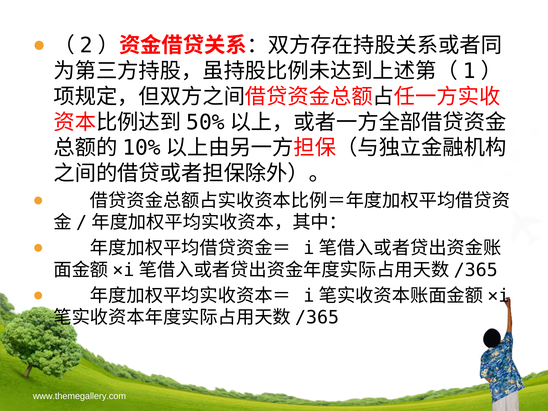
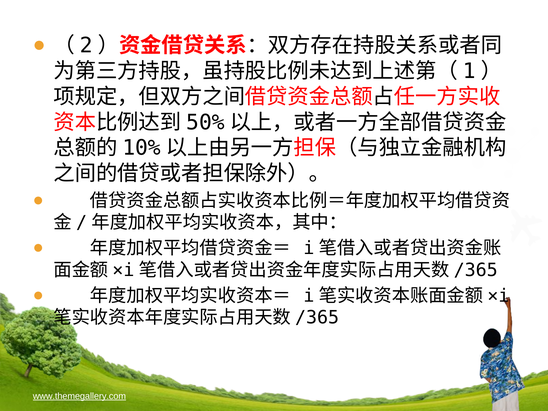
www.themegallery.com underline: none -> present (79, 396)
